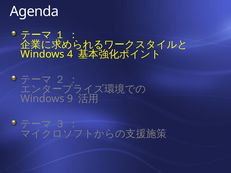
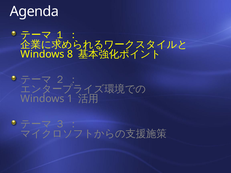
4: 4 -> 8 (70, 54)
9: 9 -> 1 (70, 99)
